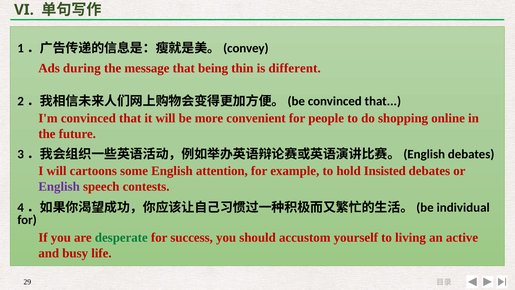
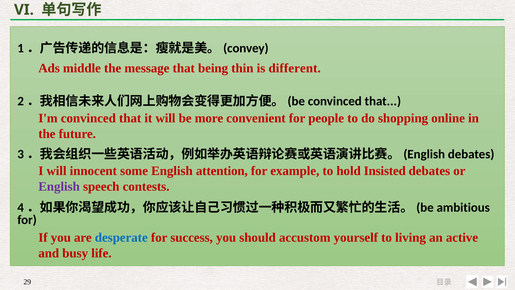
during: during -> middle (82, 68)
cartoons: cartoons -> innocent (93, 171)
individual: individual -> ambitious (463, 207)
desperate colour: green -> blue (121, 237)
